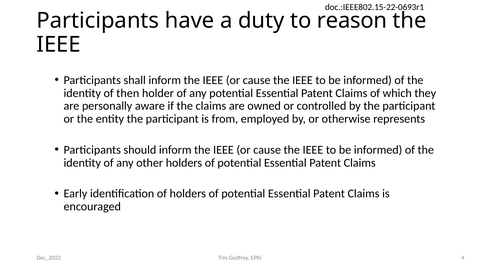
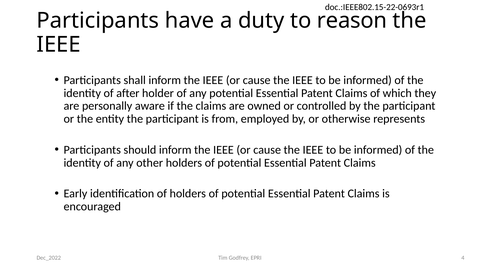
then: then -> after (128, 93)
